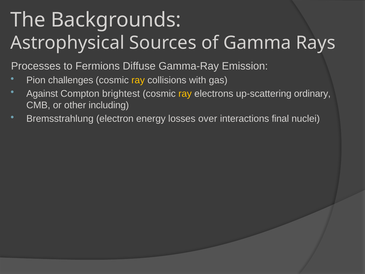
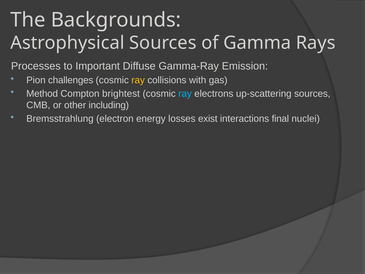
Fermions: Fermions -> Important (98, 66)
Against: Against -> Method (42, 93)
ray colour: yellow -> light blue (185, 93)
up-scattering ordinary: ordinary -> sources (312, 93)
over: over -> exist (208, 118)
